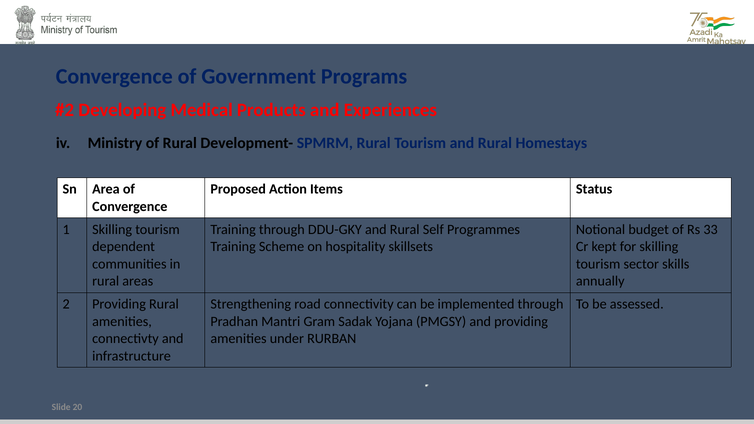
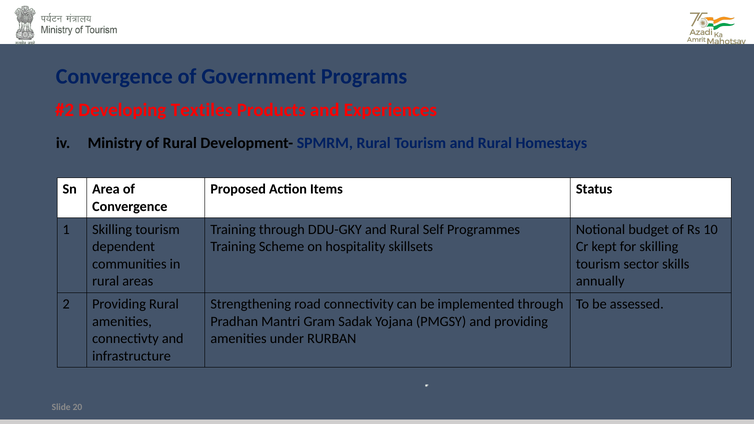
Medical: Medical -> Textiles (202, 110)
33: 33 -> 10 (711, 229)
